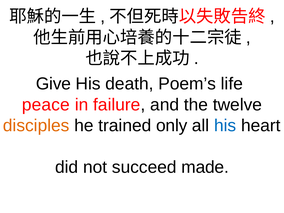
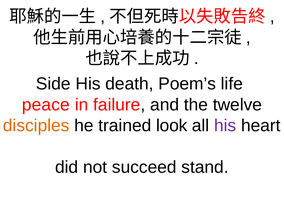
Give: Give -> Side (53, 84)
only: only -> look (172, 125)
his colour: blue -> purple (225, 125)
made: made -> stand (205, 167)
